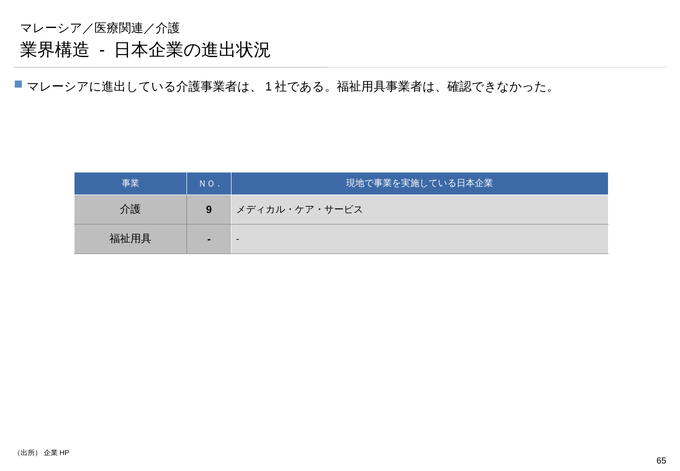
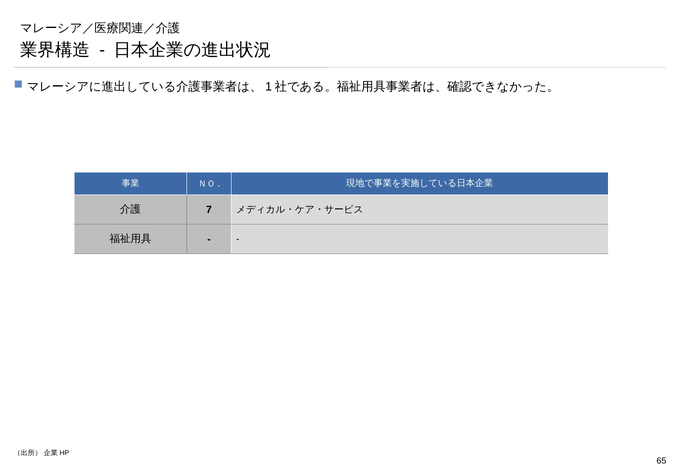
9: 9 -> 7 (209, 209)
